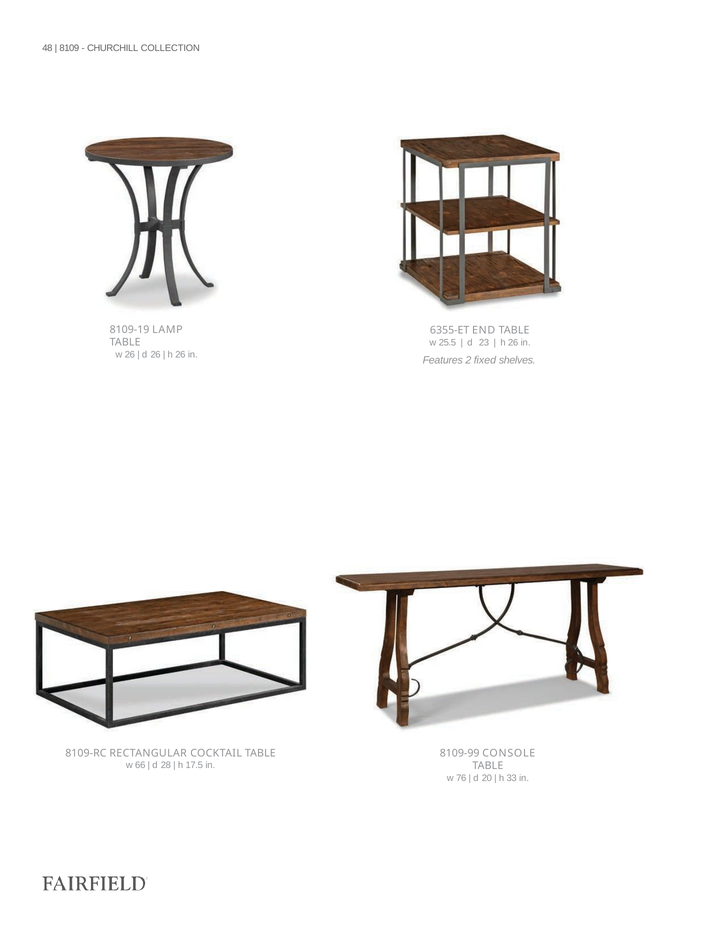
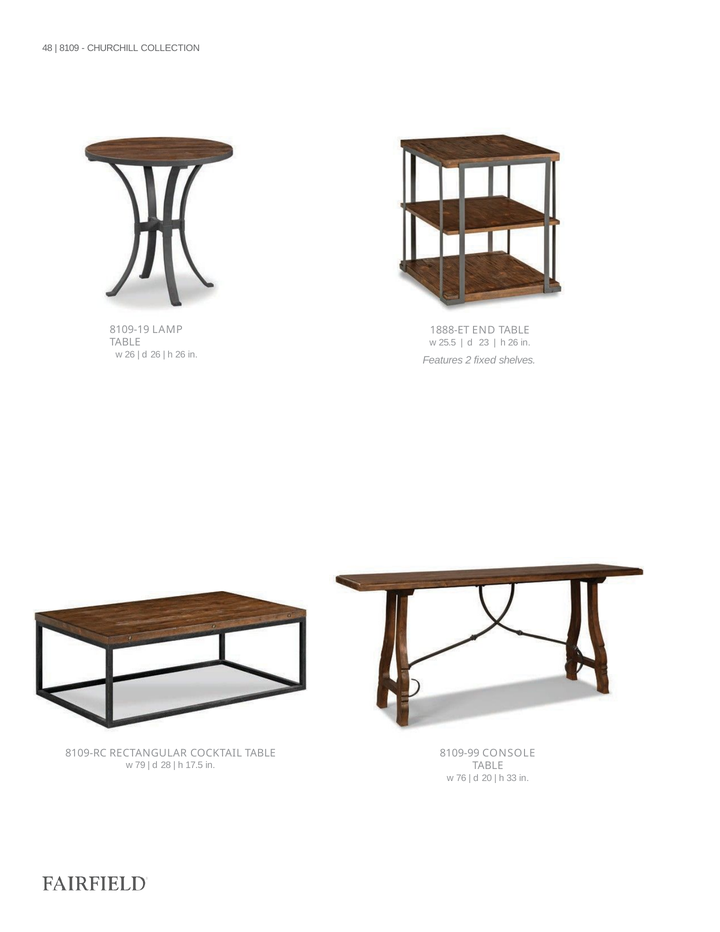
6355-ET: 6355-ET -> 1888-ET (450, 330)
66: 66 -> 79 (140, 765)
